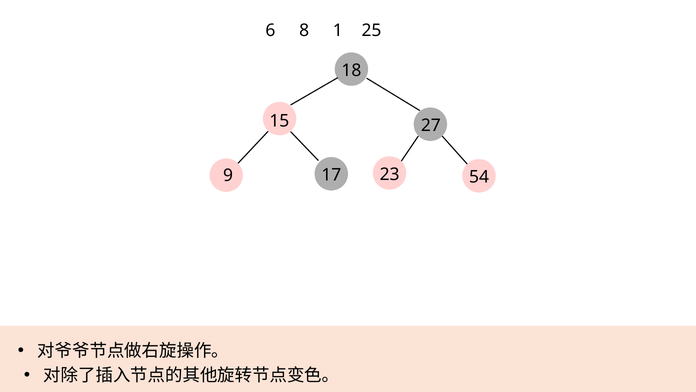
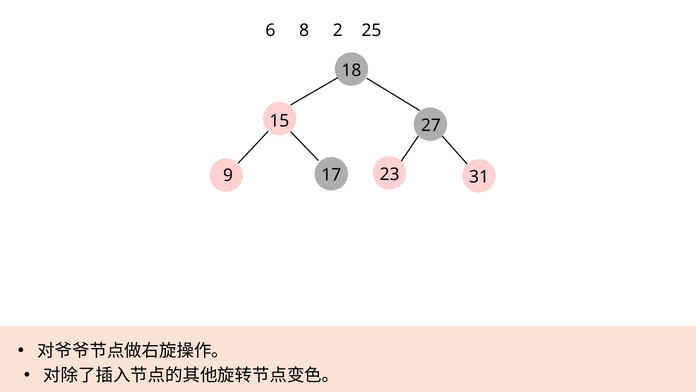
1: 1 -> 2 (338, 30)
54: 54 -> 31 (479, 177)
